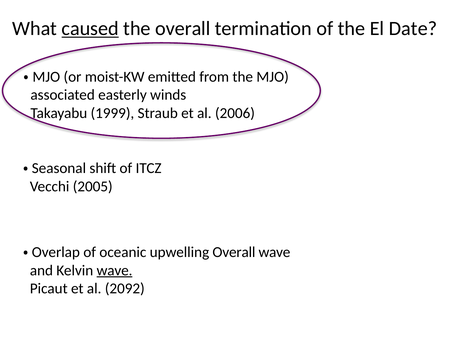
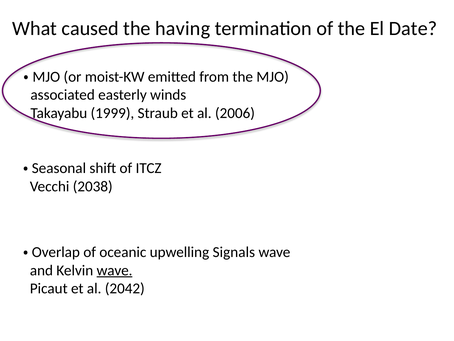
caused underline: present -> none (90, 28)
the overall: overall -> having (183, 28)
2005: 2005 -> 2038 (93, 186)
upwelling Overall: Overall -> Signals (234, 252)
2092: 2092 -> 2042 (125, 288)
